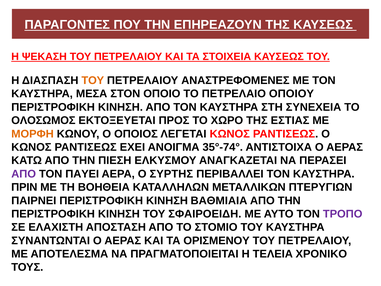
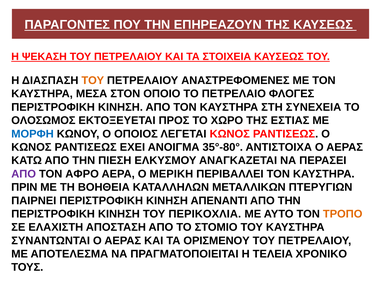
ΟΠΟΙΟΥ: ΟΠΟΙΟΥ -> ΦΛΟΓΕΣ (292, 94)
ΜΟΡΦΗ colour: orange -> blue (33, 134)
35°-74°: 35°-74° -> 35°-80° (223, 147)
ΠΑΥΕΙ: ΠΑΥΕΙ -> ΑΦΡΟ (82, 174)
ΣΥΡΤΗΣ: ΣΥΡΤΗΣ -> ΜΕΡΙΚΗ (171, 174)
ΒΑΘΜΙΑΙΑ: ΒΑΘΜΙΑΙΑ -> ΑΠΕΝΑΝΤΙ (219, 200)
ΣΦΑΙΡΟΕΙΔΗ: ΣΦΑΙΡΟΕΙΔΗ -> ΠΕΡΙΚΟΧΛΙΑ (205, 214)
ΤΡΟΠΟ colour: purple -> orange (343, 214)
